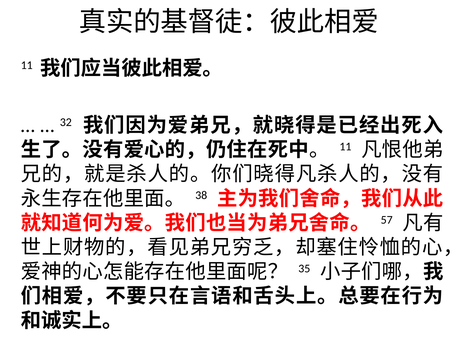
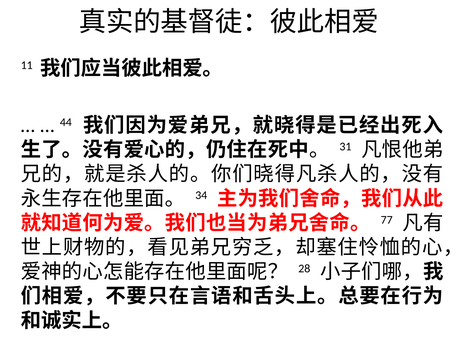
32: 32 -> 44 (66, 122)
11: 11 -> 31 (345, 146)
38: 38 -> 34 (201, 195)
57: 57 -> 77 (387, 220)
35: 35 -> 28 (304, 268)
